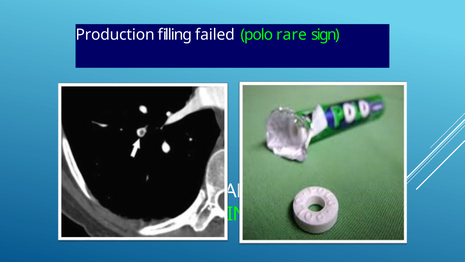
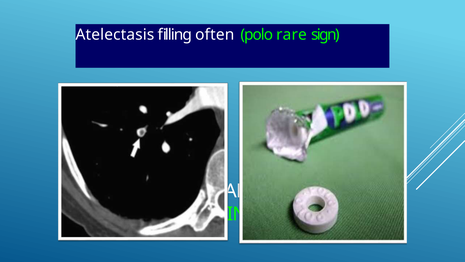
Production: Production -> Atelectasis (115, 34)
failed: failed -> often (215, 34)
